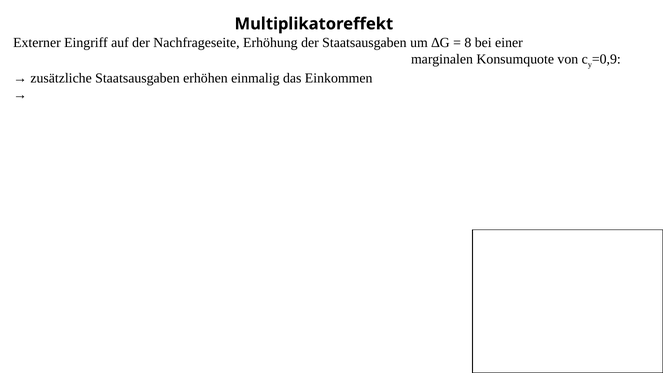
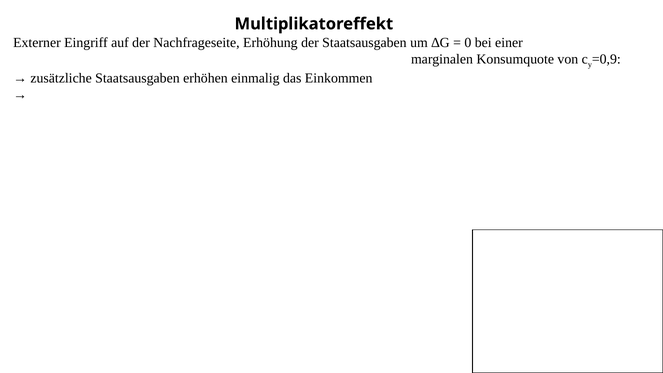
8: 8 -> 0 (468, 43)
